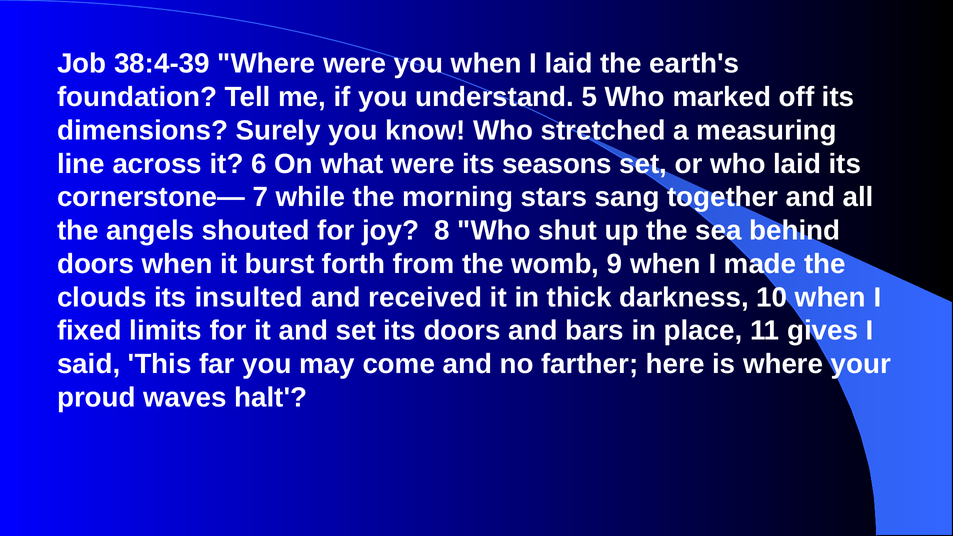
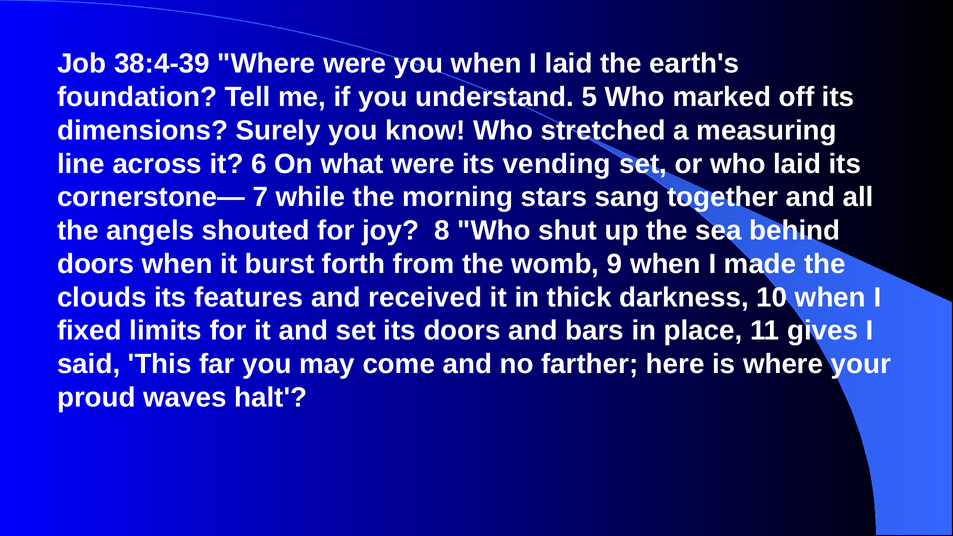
seasons: seasons -> vending (557, 164)
insulted: insulted -> features (249, 297)
